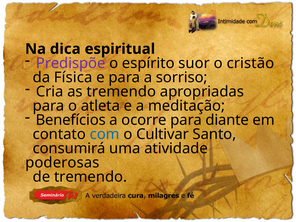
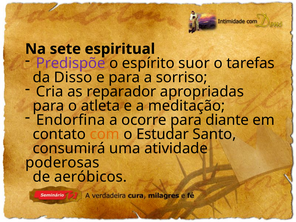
dica: dica -> sete (65, 49)
cristão: cristão -> tarefas (251, 63)
Física: Física -> Disso (73, 77)
as tremendo: tremendo -> reparador (121, 92)
Benefícios: Benefícios -> Endorfina (71, 120)
com colour: blue -> orange (105, 134)
Cultivar: Cultivar -> Estudar (162, 134)
de tremendo: tremendo -> aeróbicos (90, 177)
